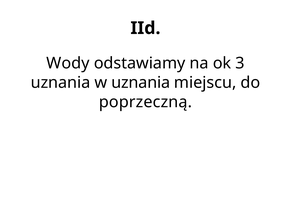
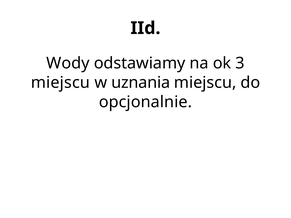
uznania: uznania -> miejscu (60, 83)
poprzeczną: poprzeczną -> opcjonalnie (145, 102)
